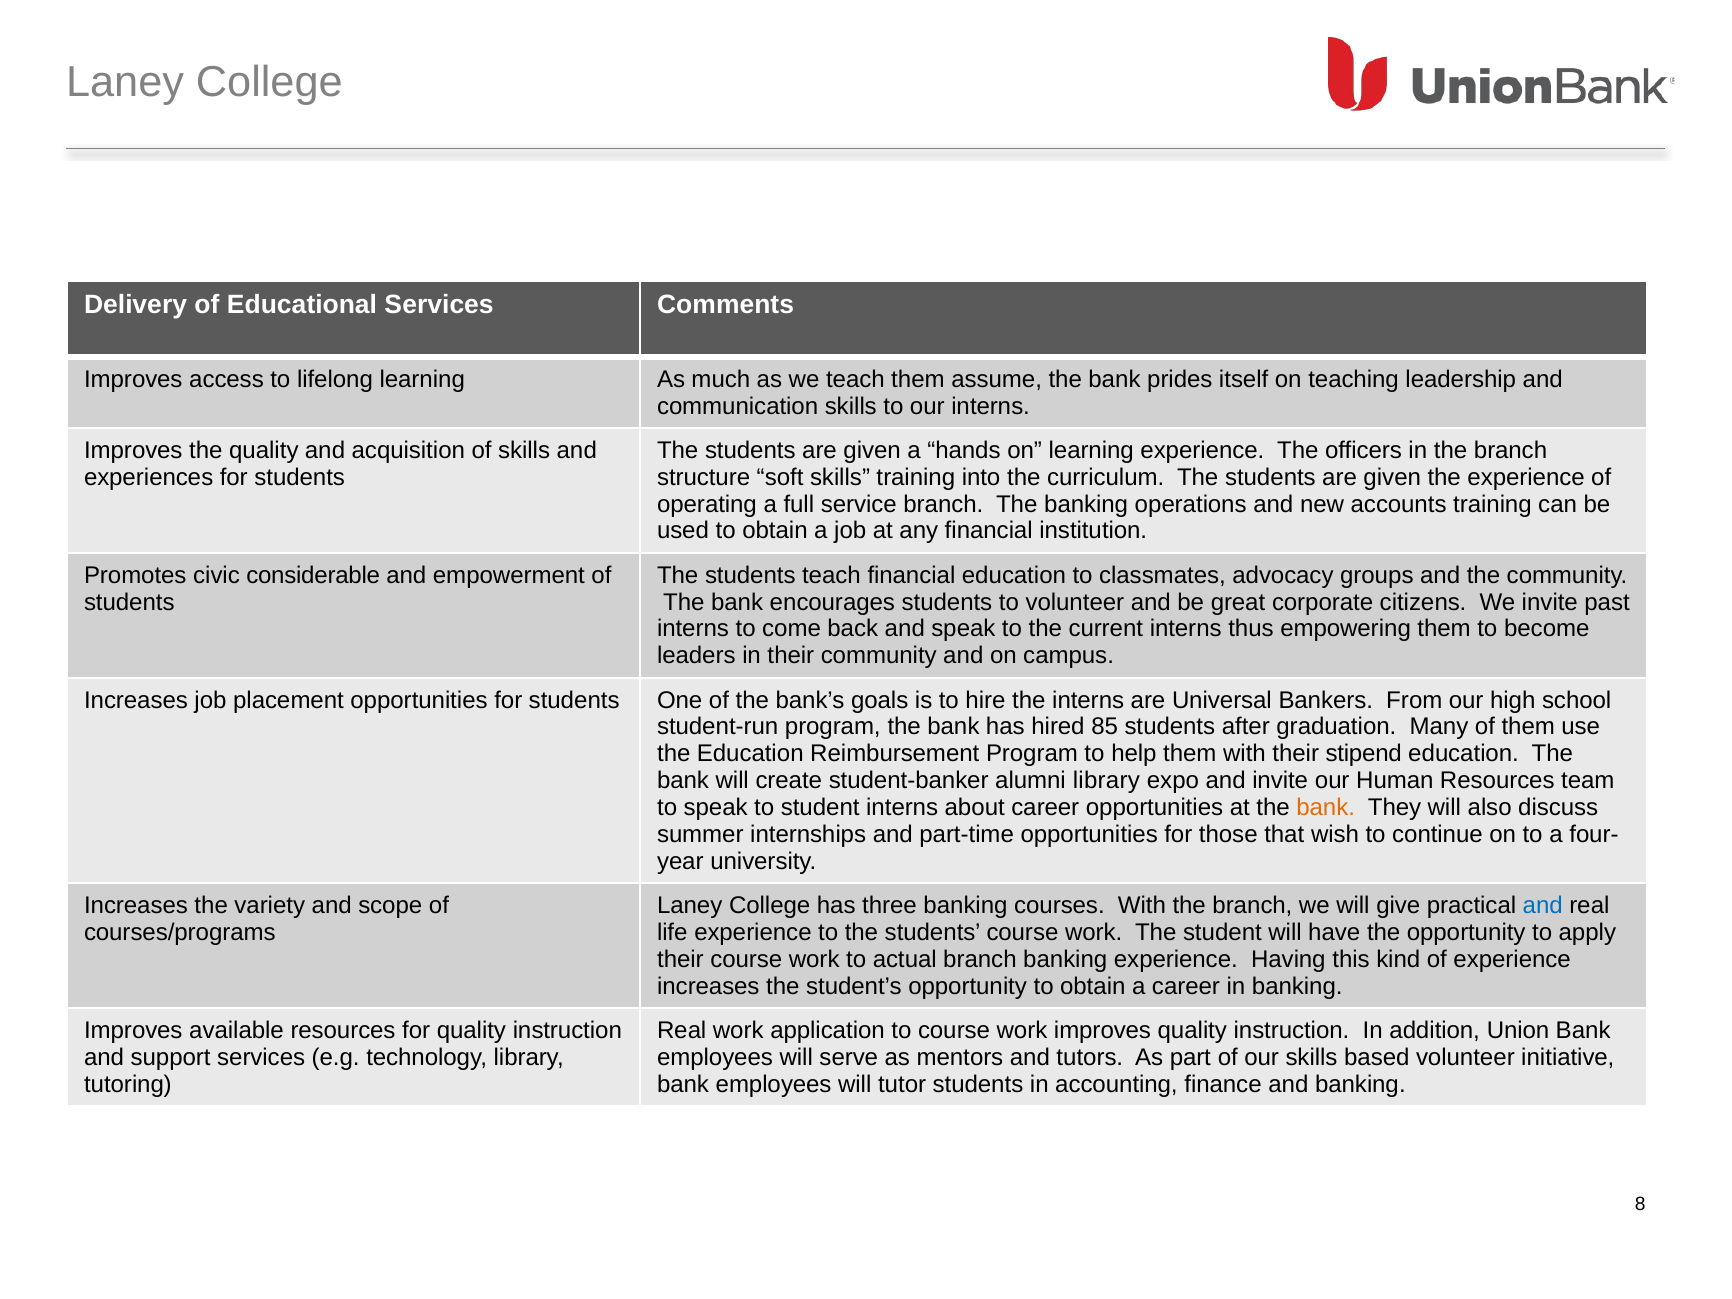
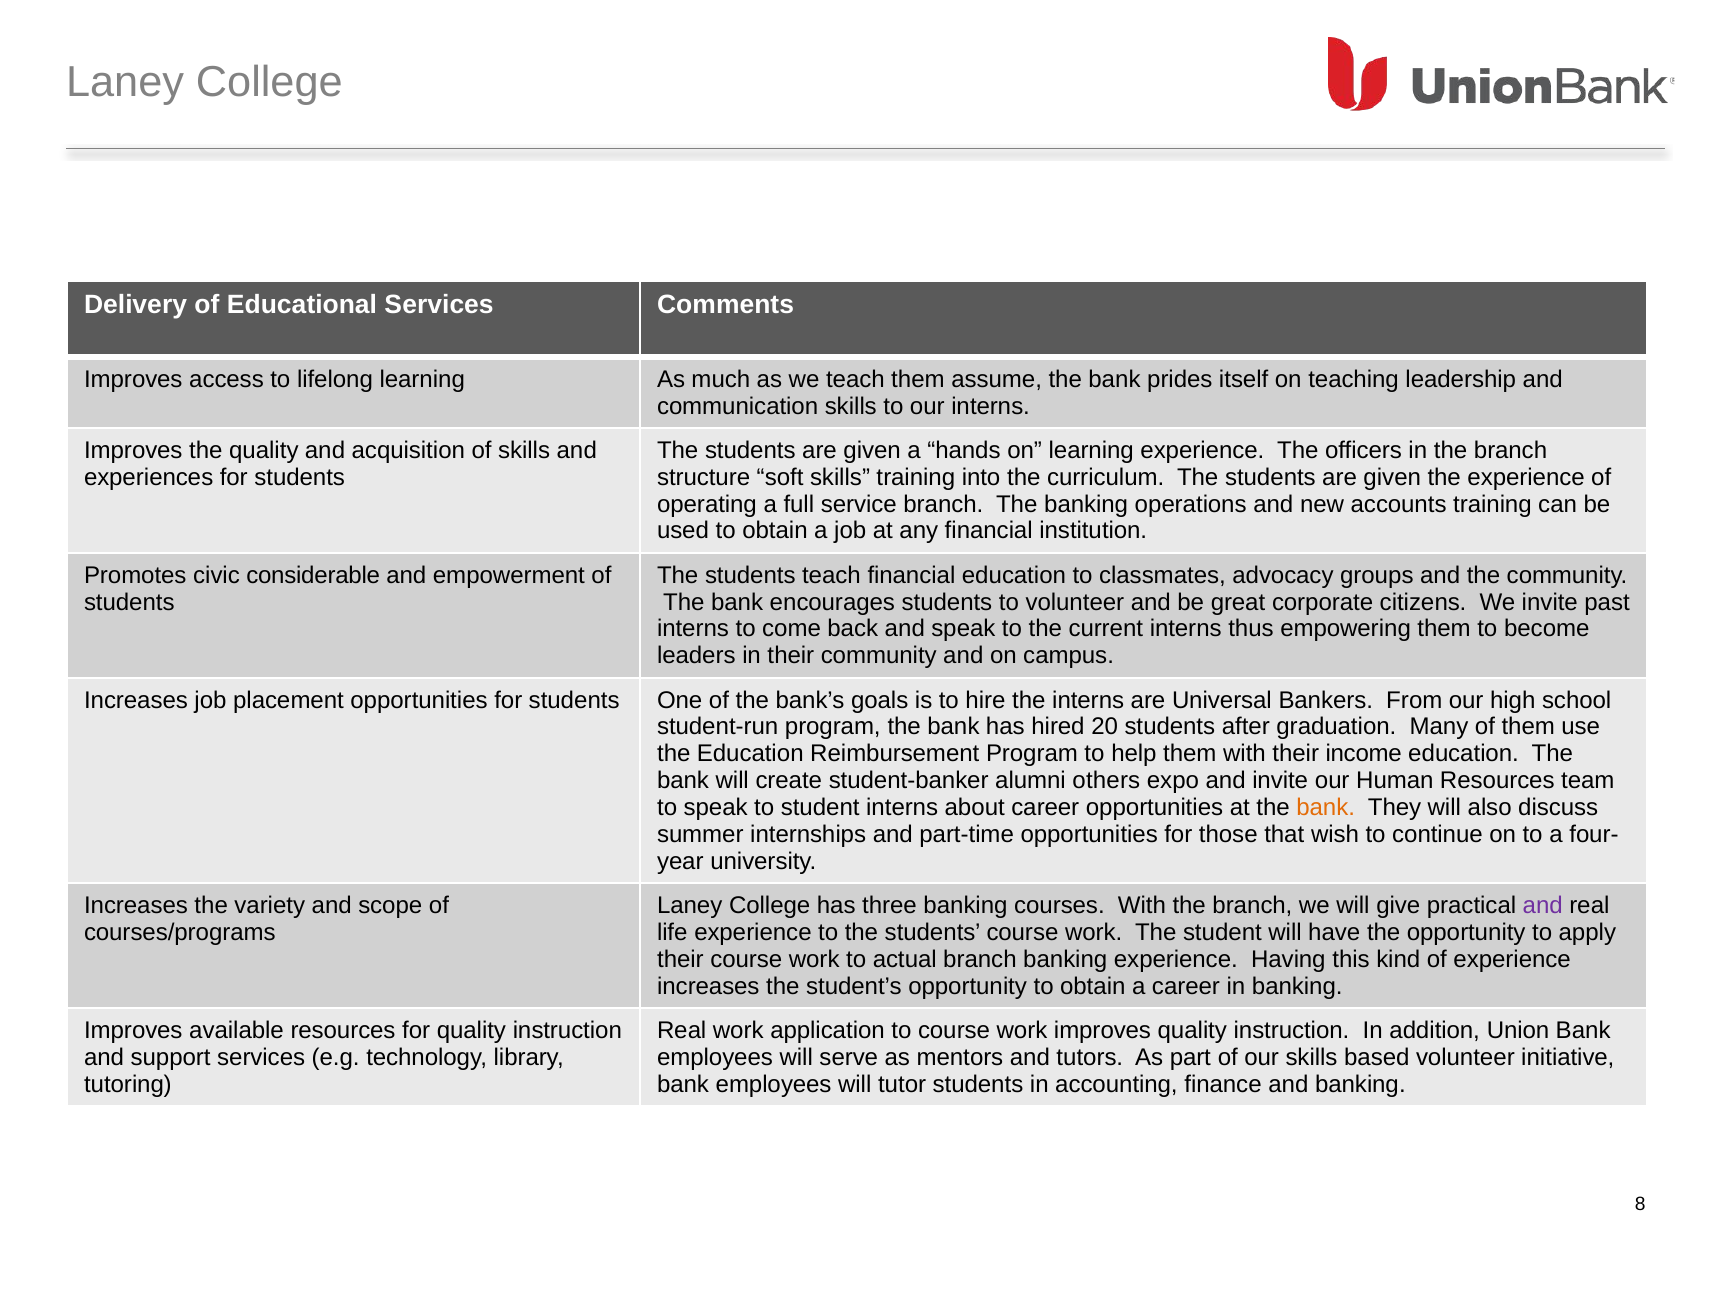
85: 85 -> 20 (1105, 727)
stipend: stipend -> income (1364, 754)
alumni library: library -> others (1106, 781)
and colour: blue -> purple (1543, 906)
